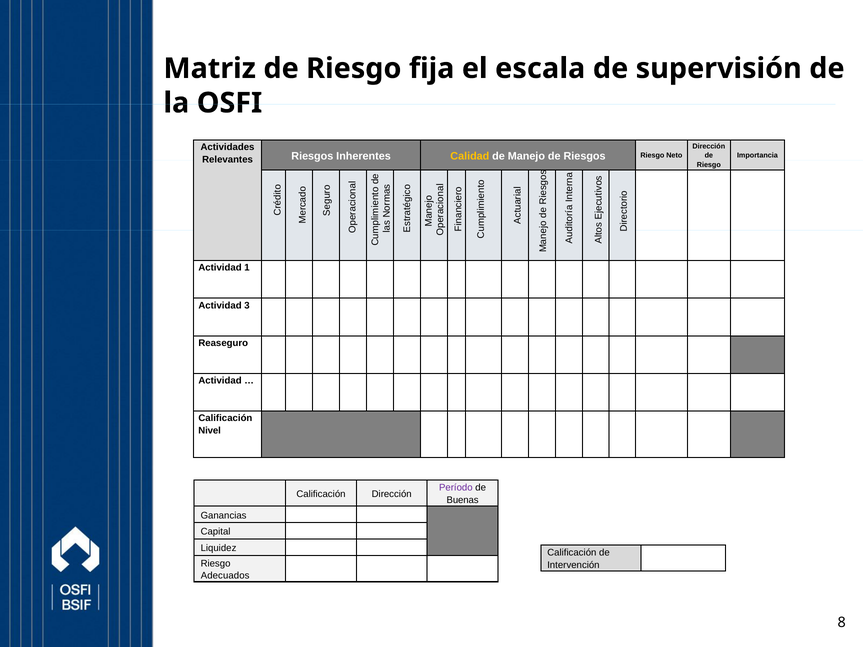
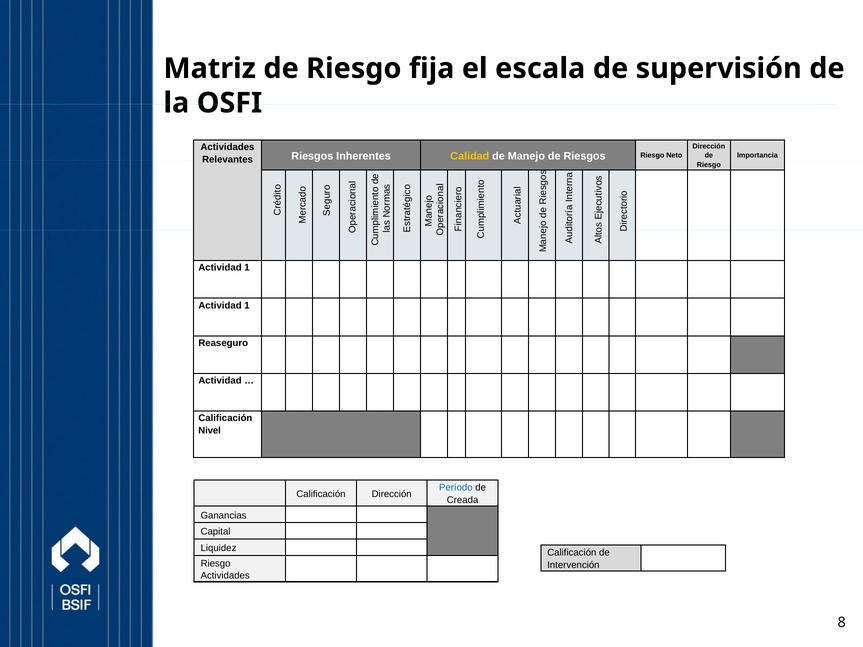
3: 3 -> 1 (247, 305)
Período colour: purple -> blue (456, 488)
Buenas: Buenas -> Creada (463, 500)
Adecuados: Adecuados -> Actividades (225, 576)
